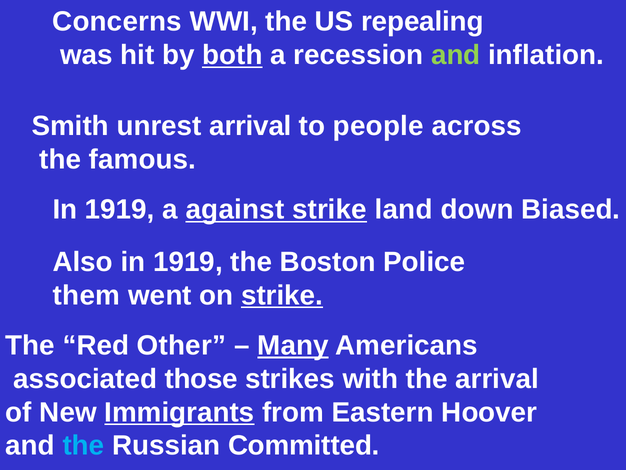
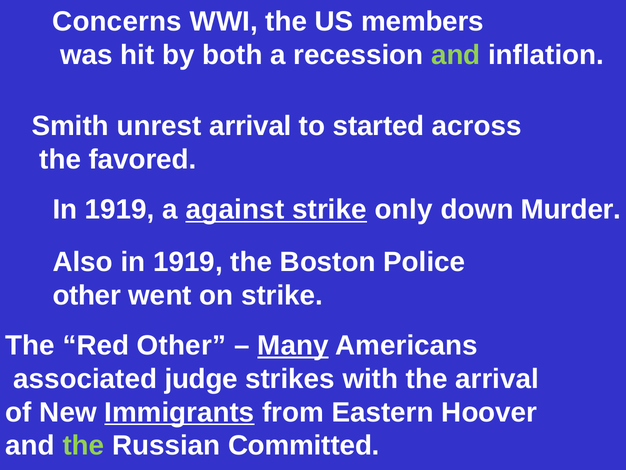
repealing: repealing -> members (422, 22)
both underline: present -> none (232, 55)
people: people -> started (379, 126)
famous: famous -> favored (143, 159)
land: land -> only (404, 210)
Biased: Biased -> Murder (571, 210)
them: them -> other (87, 295)
strike underline: present -> none (282, 295)
those: those -> judge (201, 379)
the colour: light blue -> light green (83, 445)
